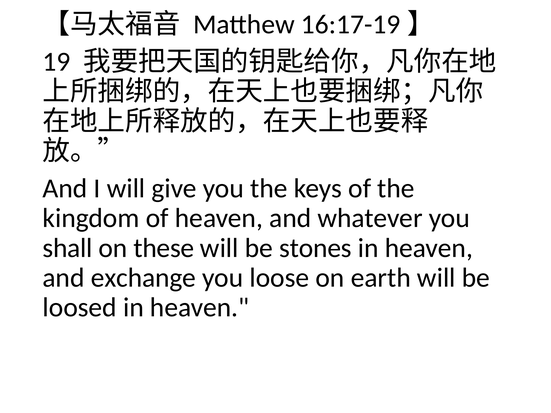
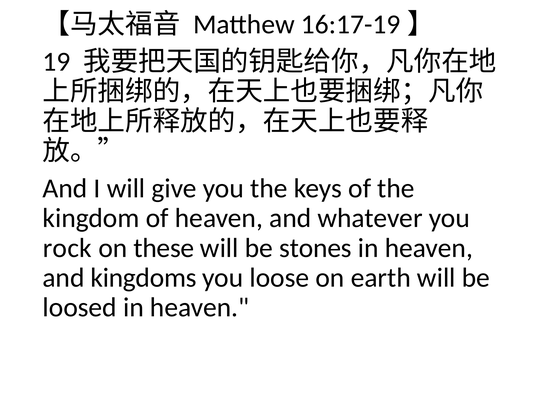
shall: shall -> rock (67, 248)
exchange: exchange -> kingdoms (143, 278)
